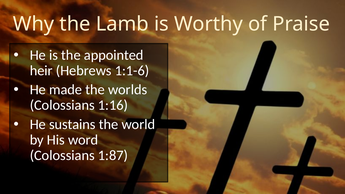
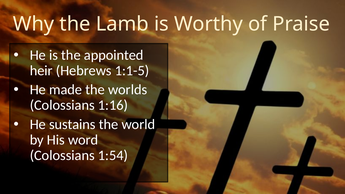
1:1-6: 1:1-6 -> 1:1-5 (132, 71)
1:87: 1:87 -> 1:54 (113, 155)
